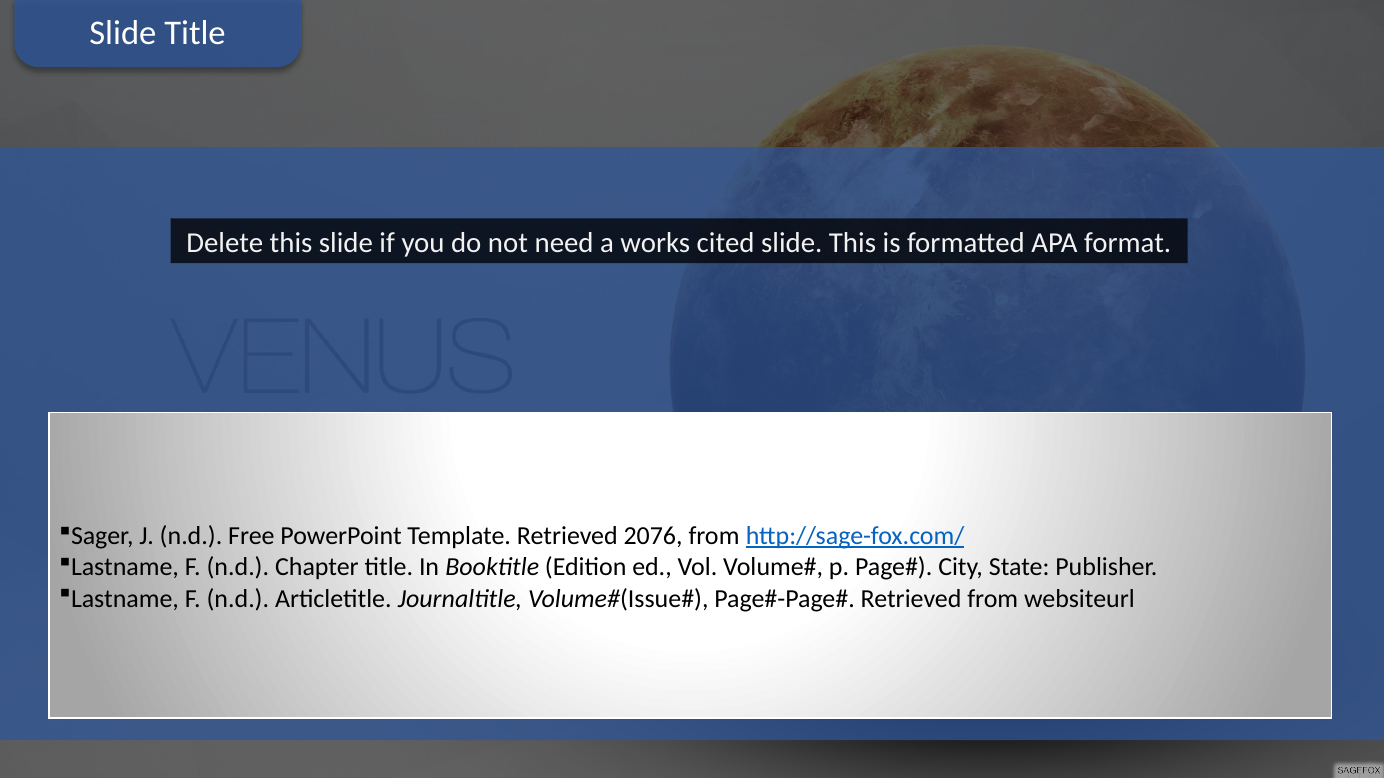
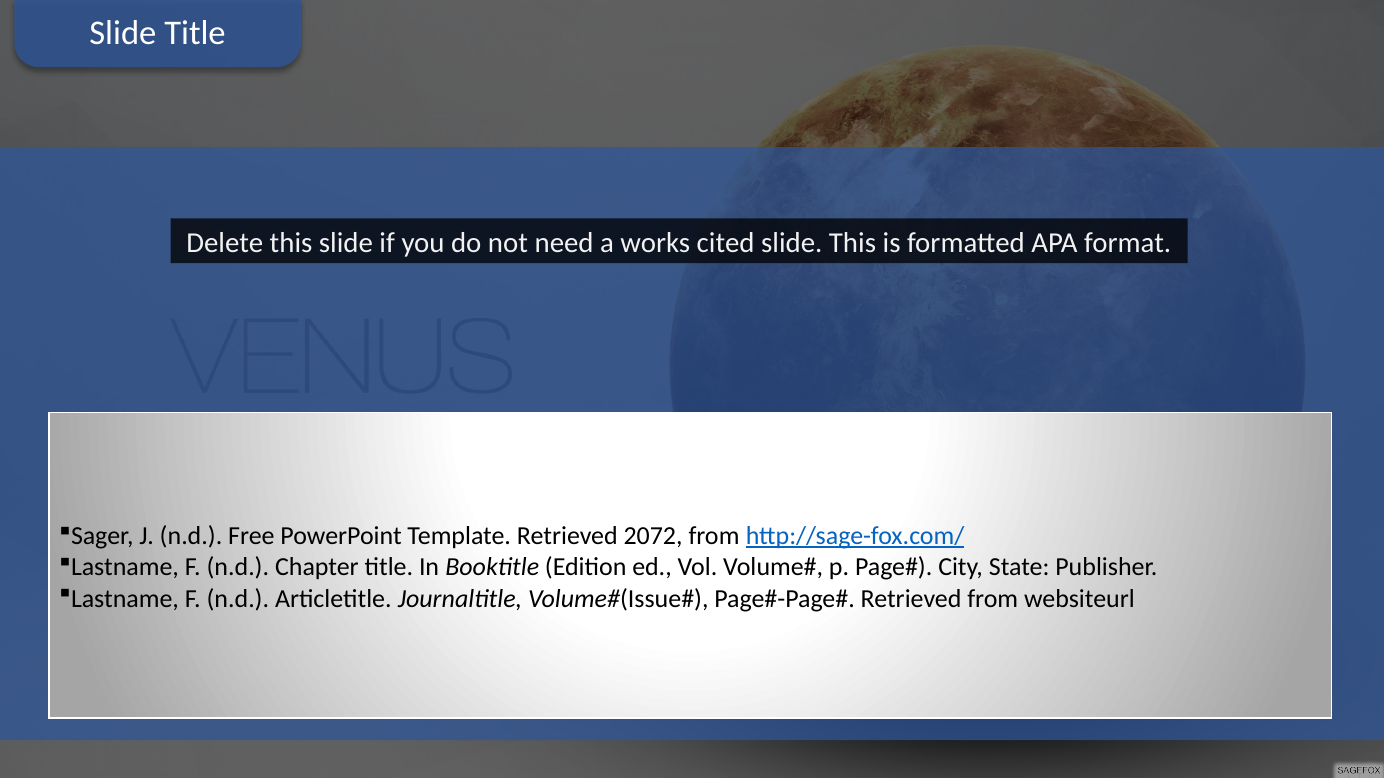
2076: 2076 -> 2072 (653, 536)
